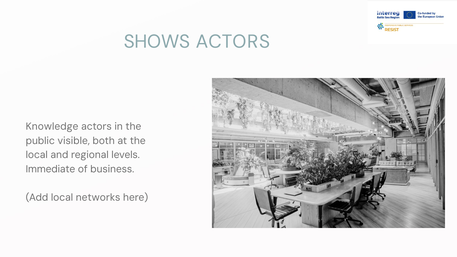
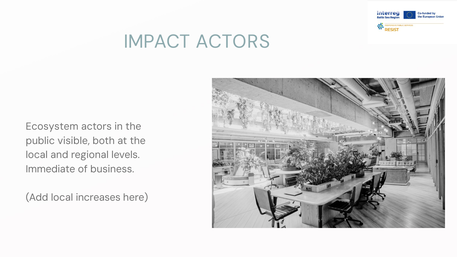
SHOWS: SHOWS -> IMPACT (157, 42)
Knowledge: Knowledge -> Ecosystem (52, 127)
networks: networks -> increases (98, 198)
